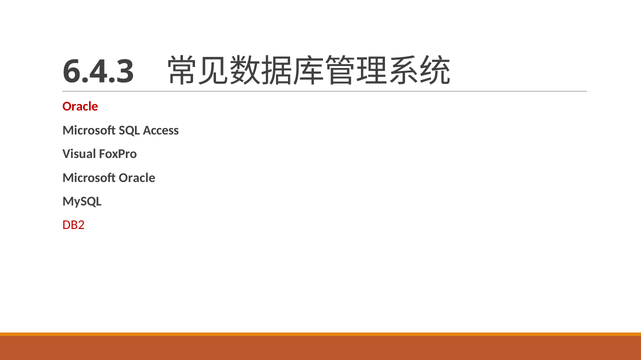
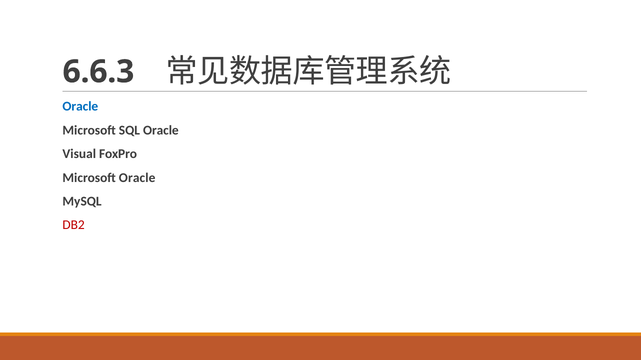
6.4.3: 6.4.3 -> 6.6.3 (98, 72)
Oracle colour: red -> blue (80, 107)
SQL Access: Access -> Oracle (161, 130)
